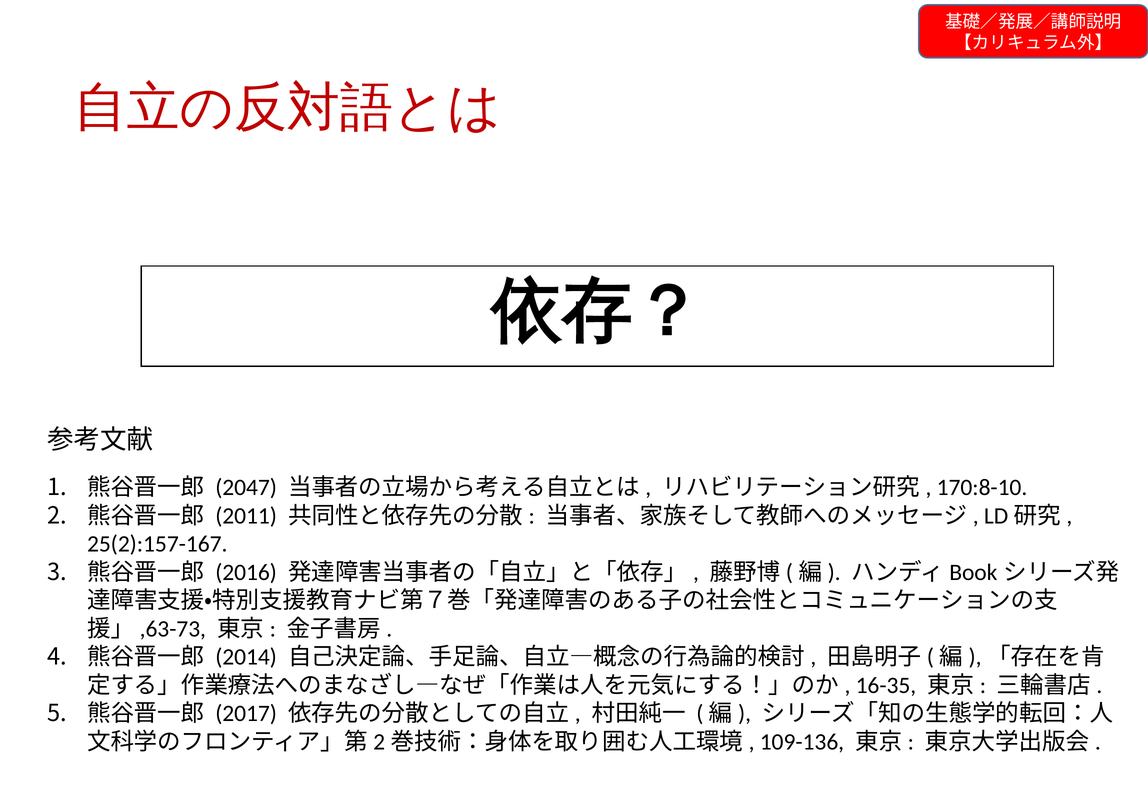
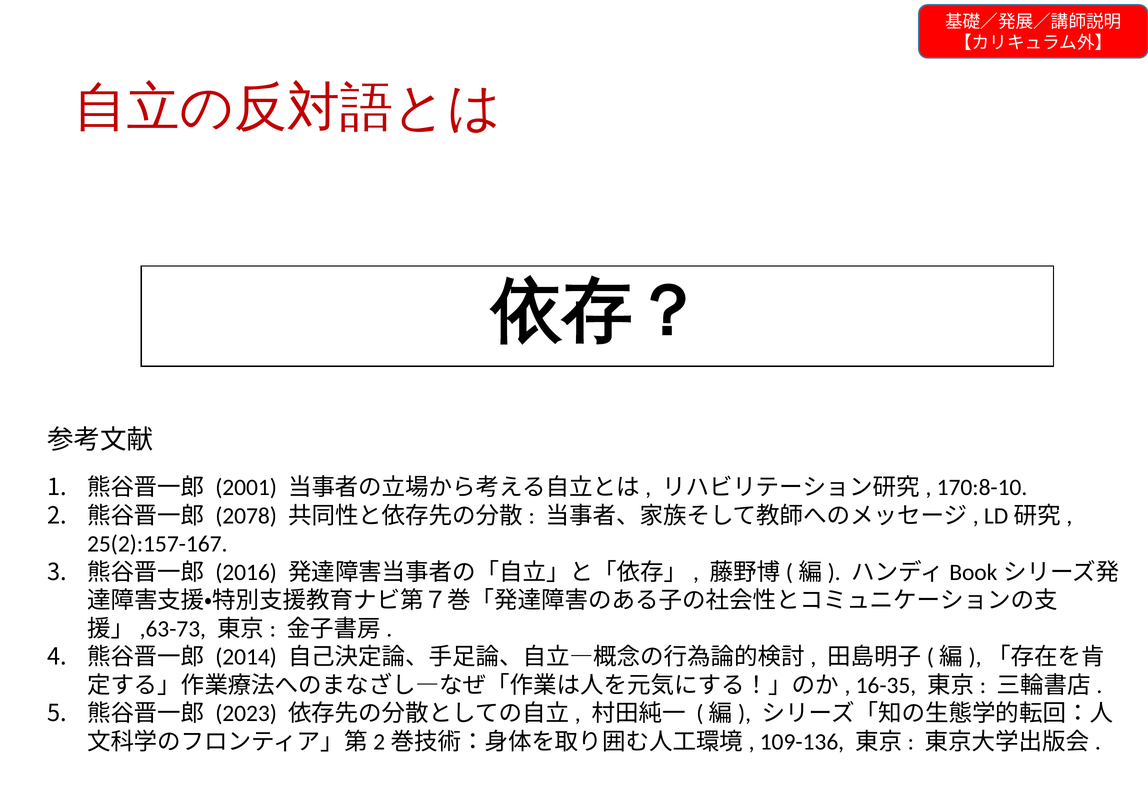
2047: 2047 -> 2001 (246, 487)
2011: 2011 -> 2078 (246, 516)
2017: 2017 -> 2023 (246, 713)
